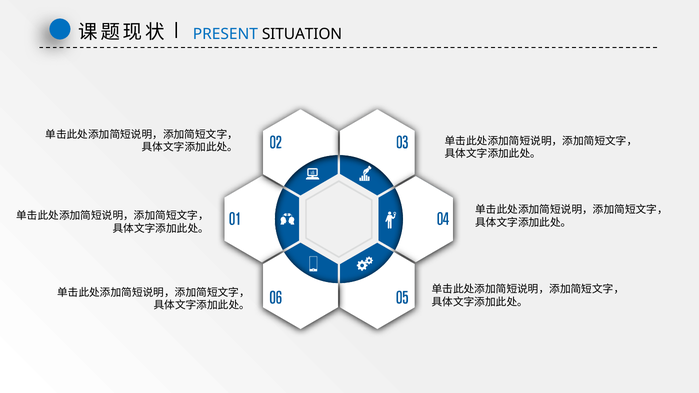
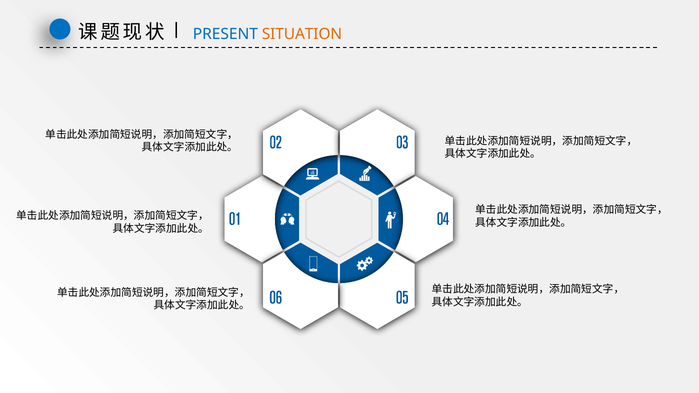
SITUATION colour: black -> orange (302, 34)
